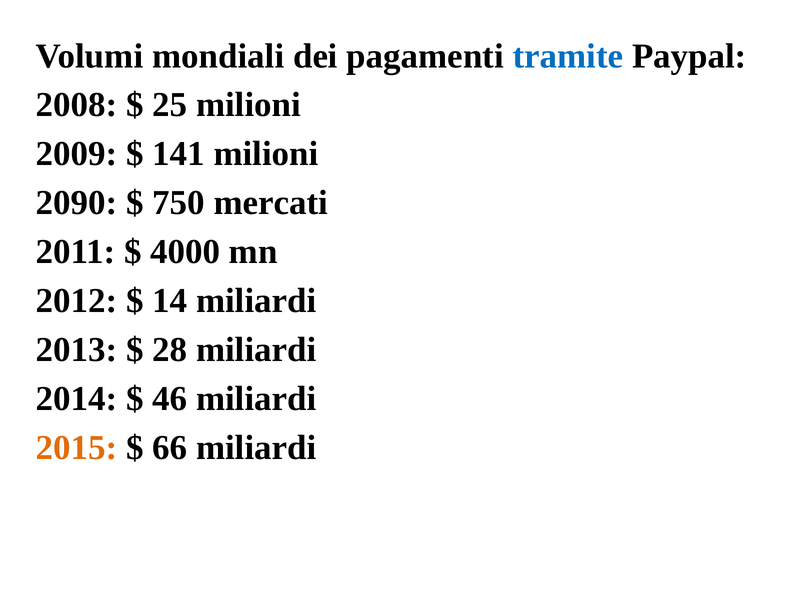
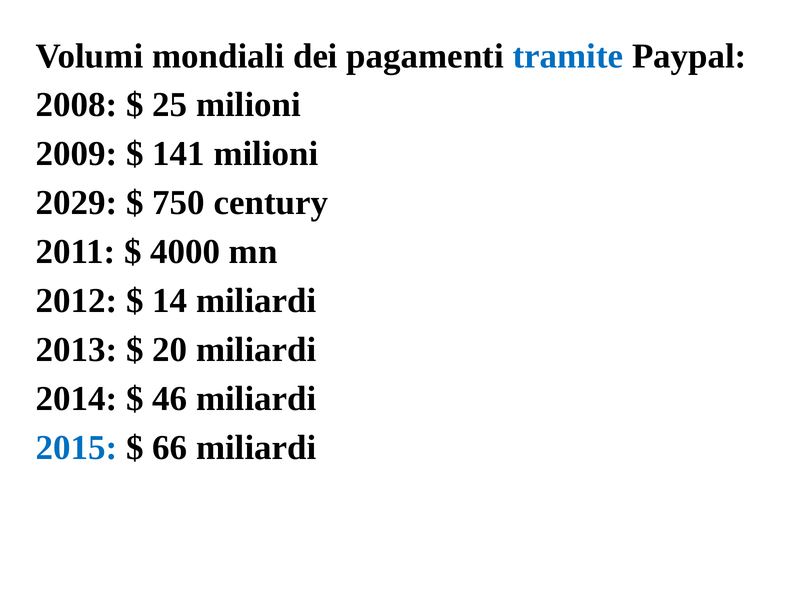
2090: 2090 -> 2029 (77, 203)
mercati: mercati -> century (271, 203)
28: 28 -> 20 (170, 350)
2015 colour: orange -> blue (77, 448)
